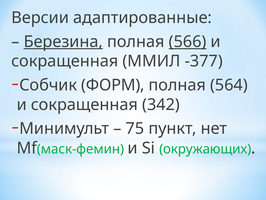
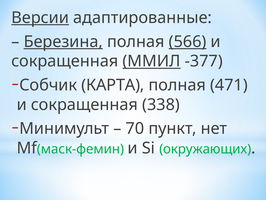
Версии underline: none -> present (40, 18)
ММИЛ underline: none -> present (152, 61)
ФОРМ: ФОРМ -> КАРТА (113, 85)
564: 564 -> 471 (229, 85)
342: 342 -> 338 (161, 104)
75: 75 -> 70 (135, 128)
